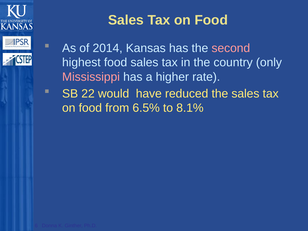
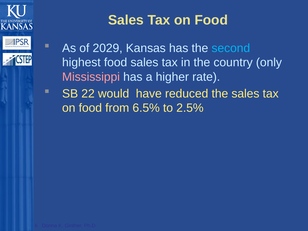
2014: 2014 -> 2029 (108, 48)
second colour: pink -> light blue (231, 48)
8.1%: 8.1% -> 2.5% (190, 108)
